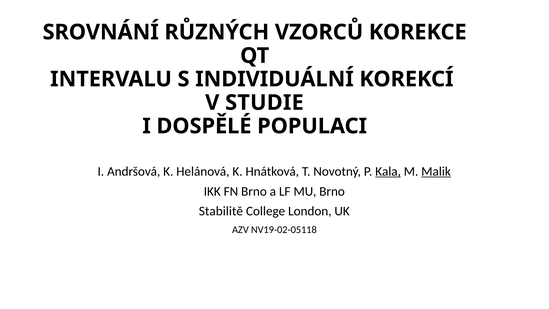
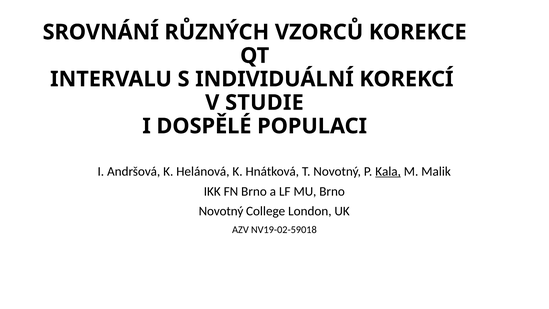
Malik underline: present -> none (436, 171)
Stabilitě: Stabilitě -> Novotný (221, 211)
NV19-02-05118: NV19-02-05118 -> NV19-02-59018 (284, 230)
